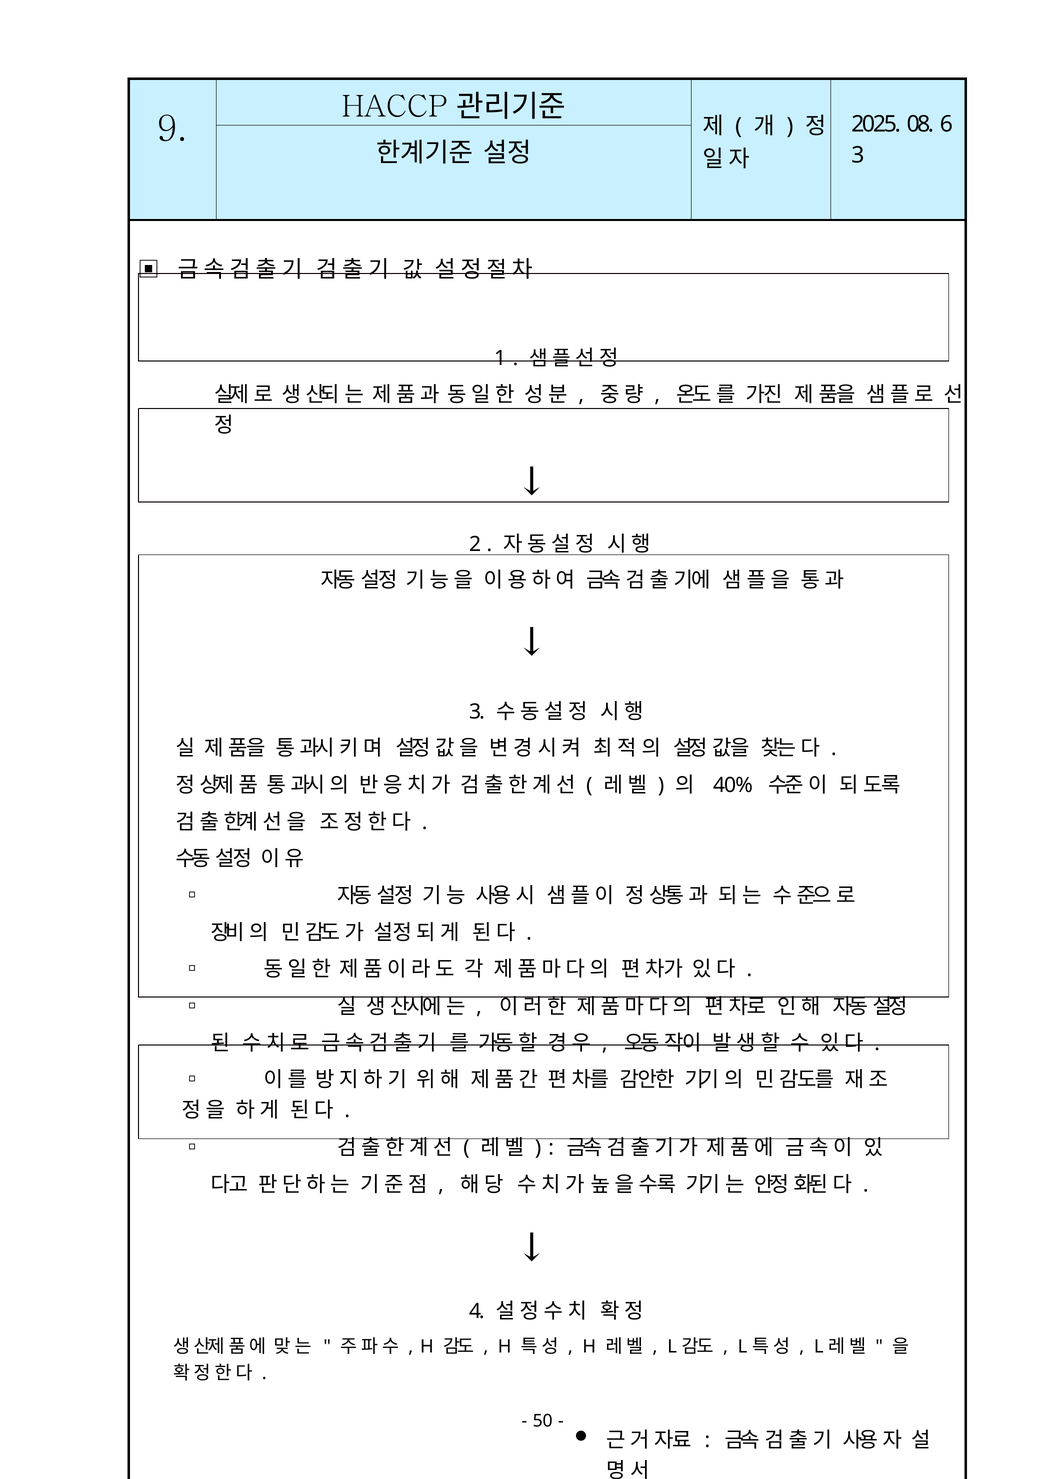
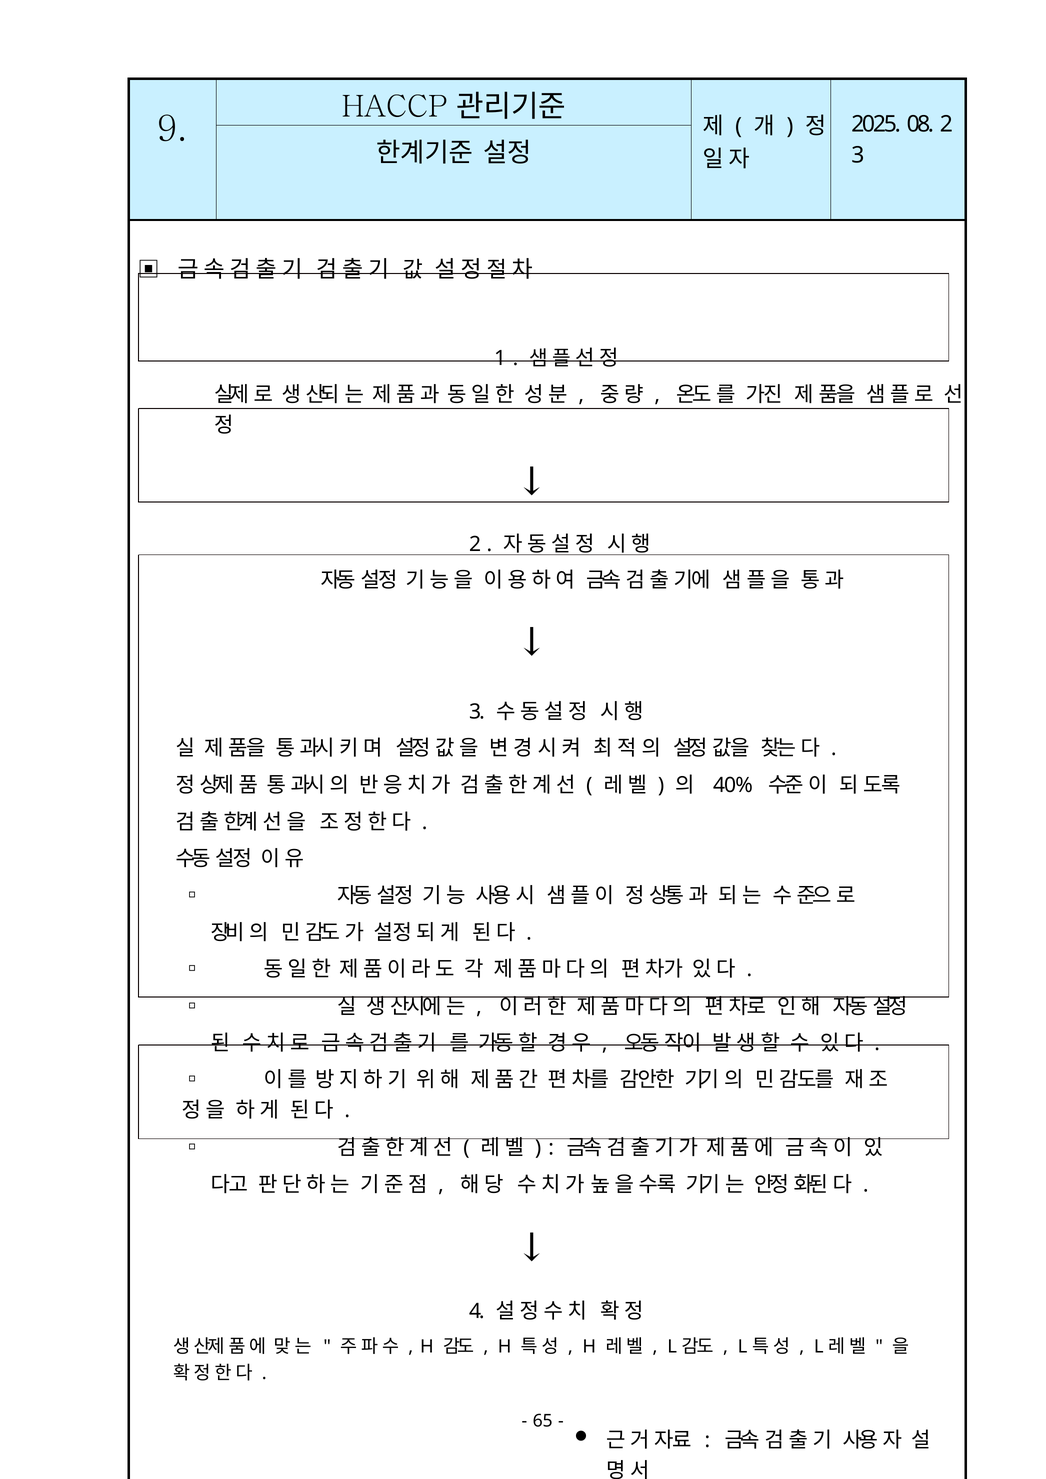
08 6: 6 -> 2 (946, 124)
50: 50 -> 65 (543, 1420)
